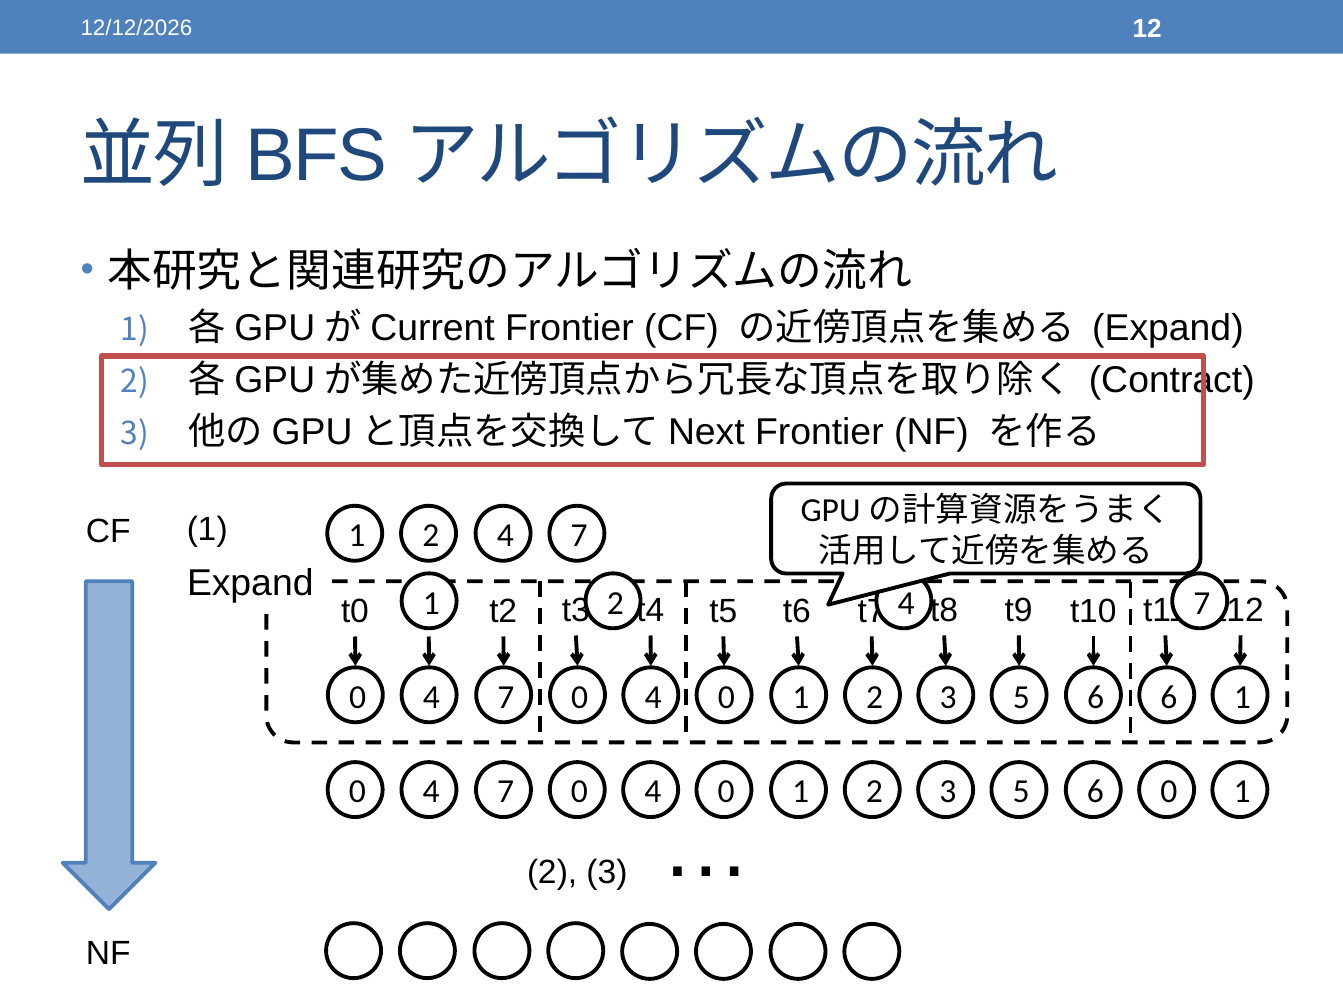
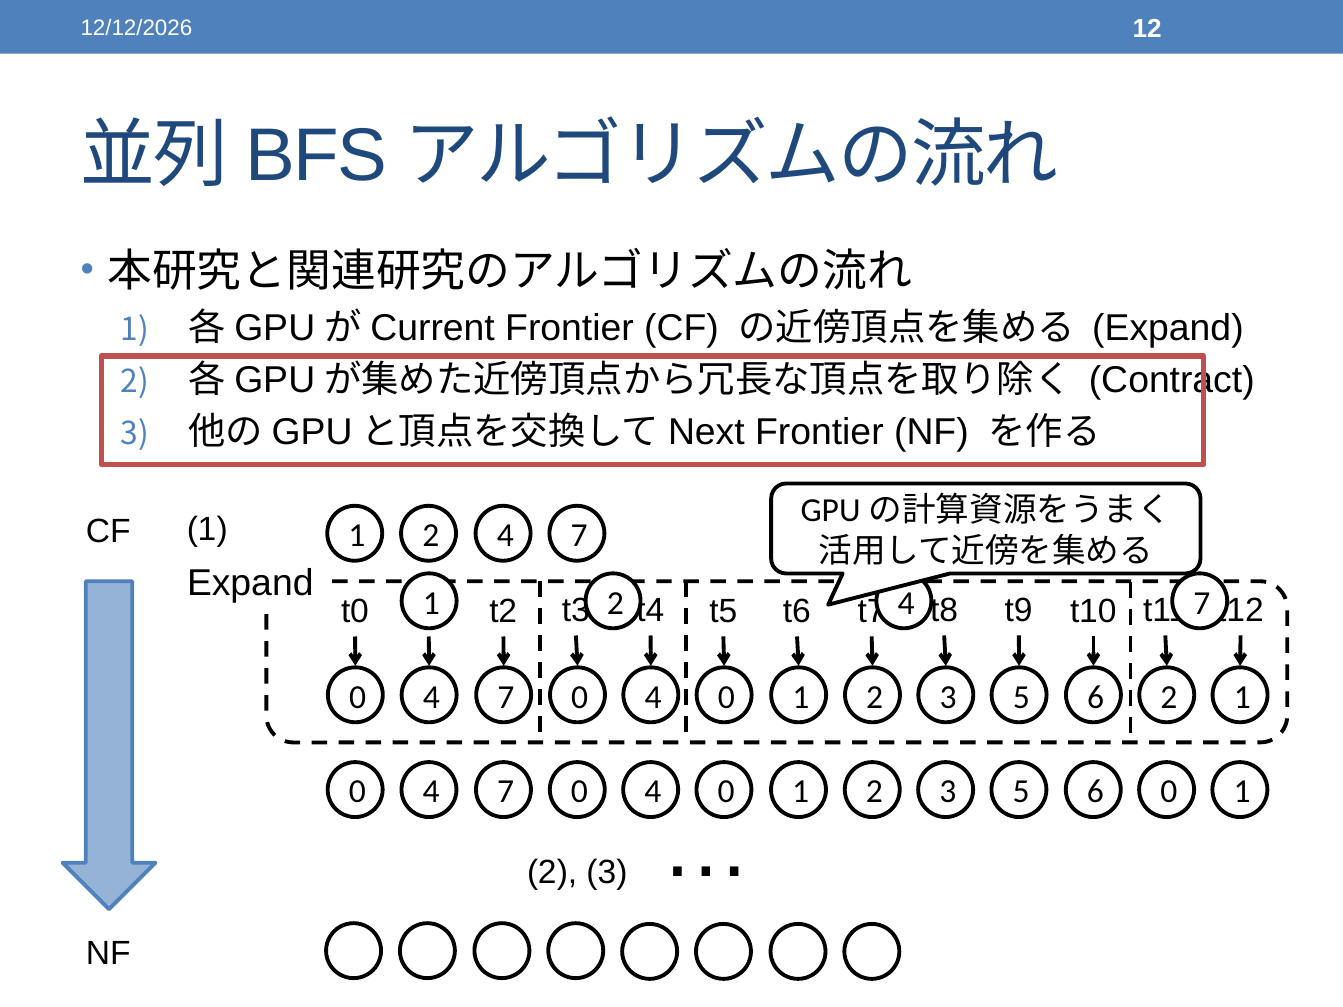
6 6: 6 -> 2 (1169, 697)
